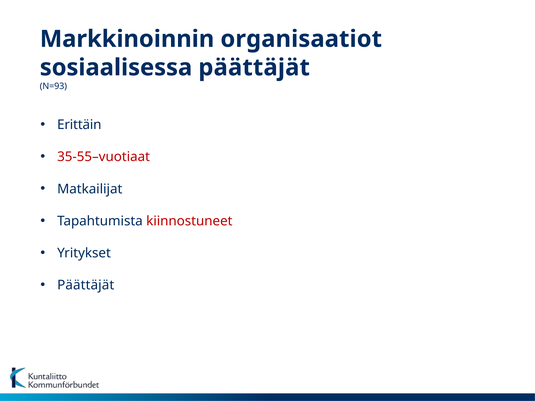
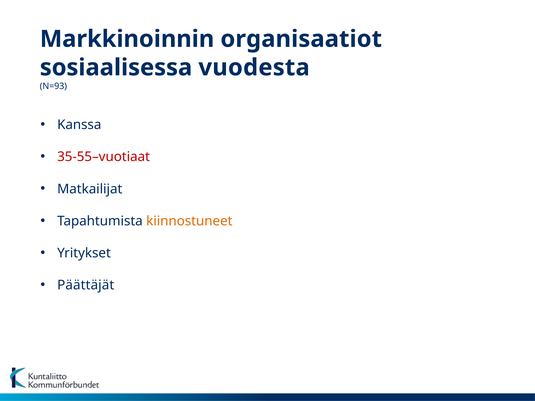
päättäjät: päättäjät -> vuodesta (254, 68)
Erittäin: Erittäin -> Kanssa (79, 125)
kiinnostuneet colour: red -> orange (189, 221)
